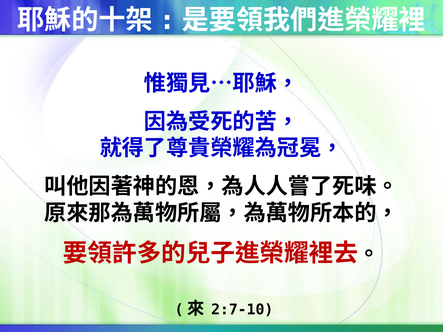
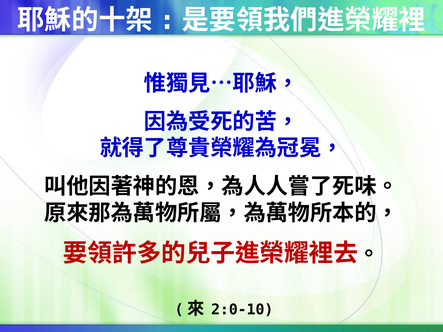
2:7-10: 2:7-10 -> 2:0-10 (242, 310)
